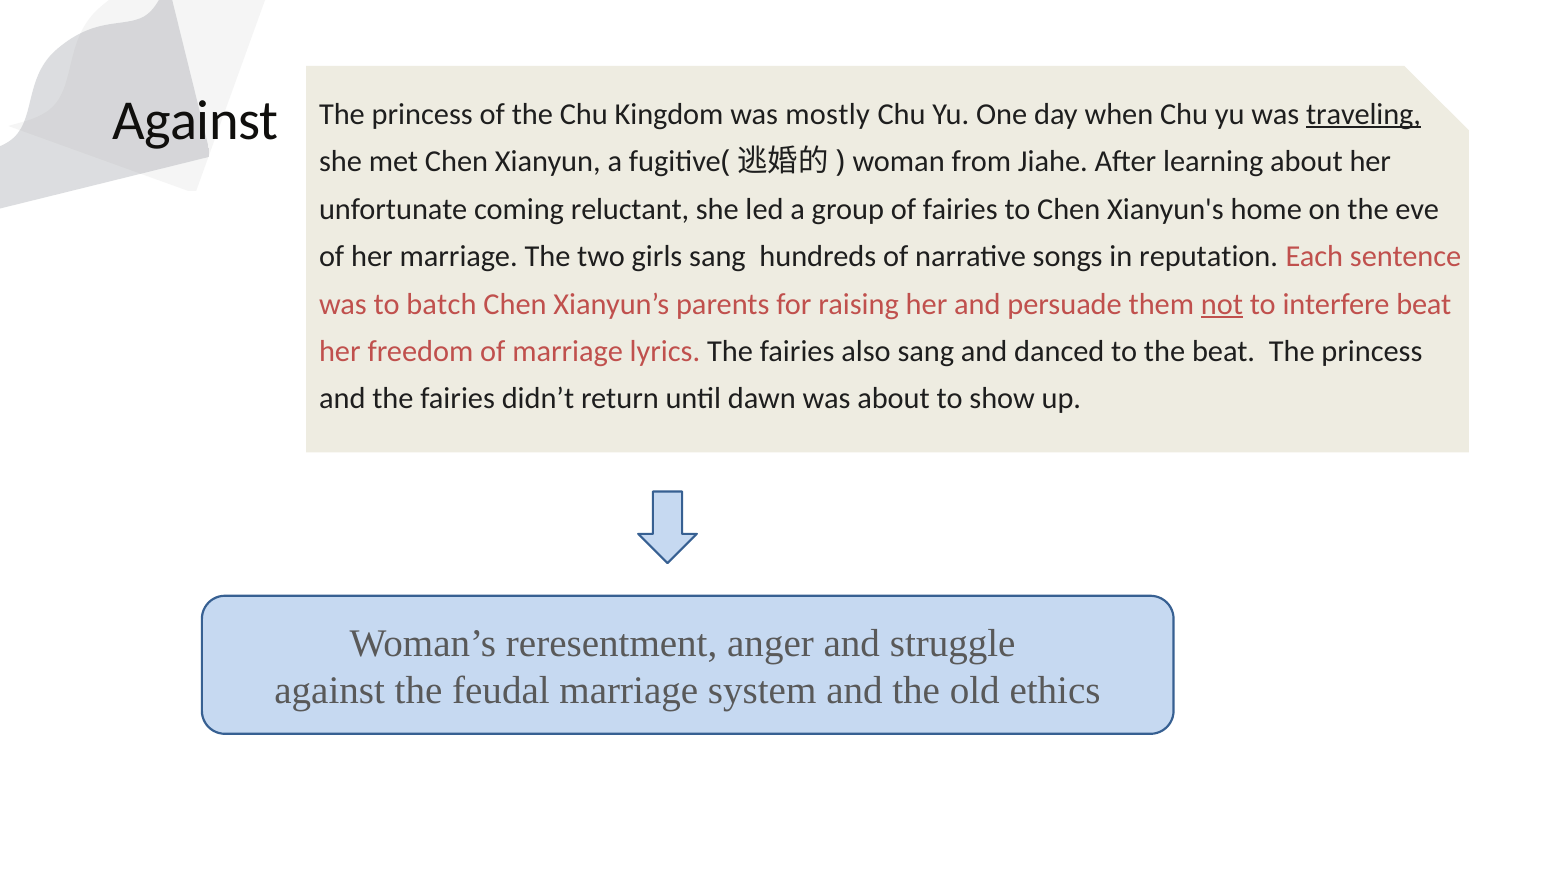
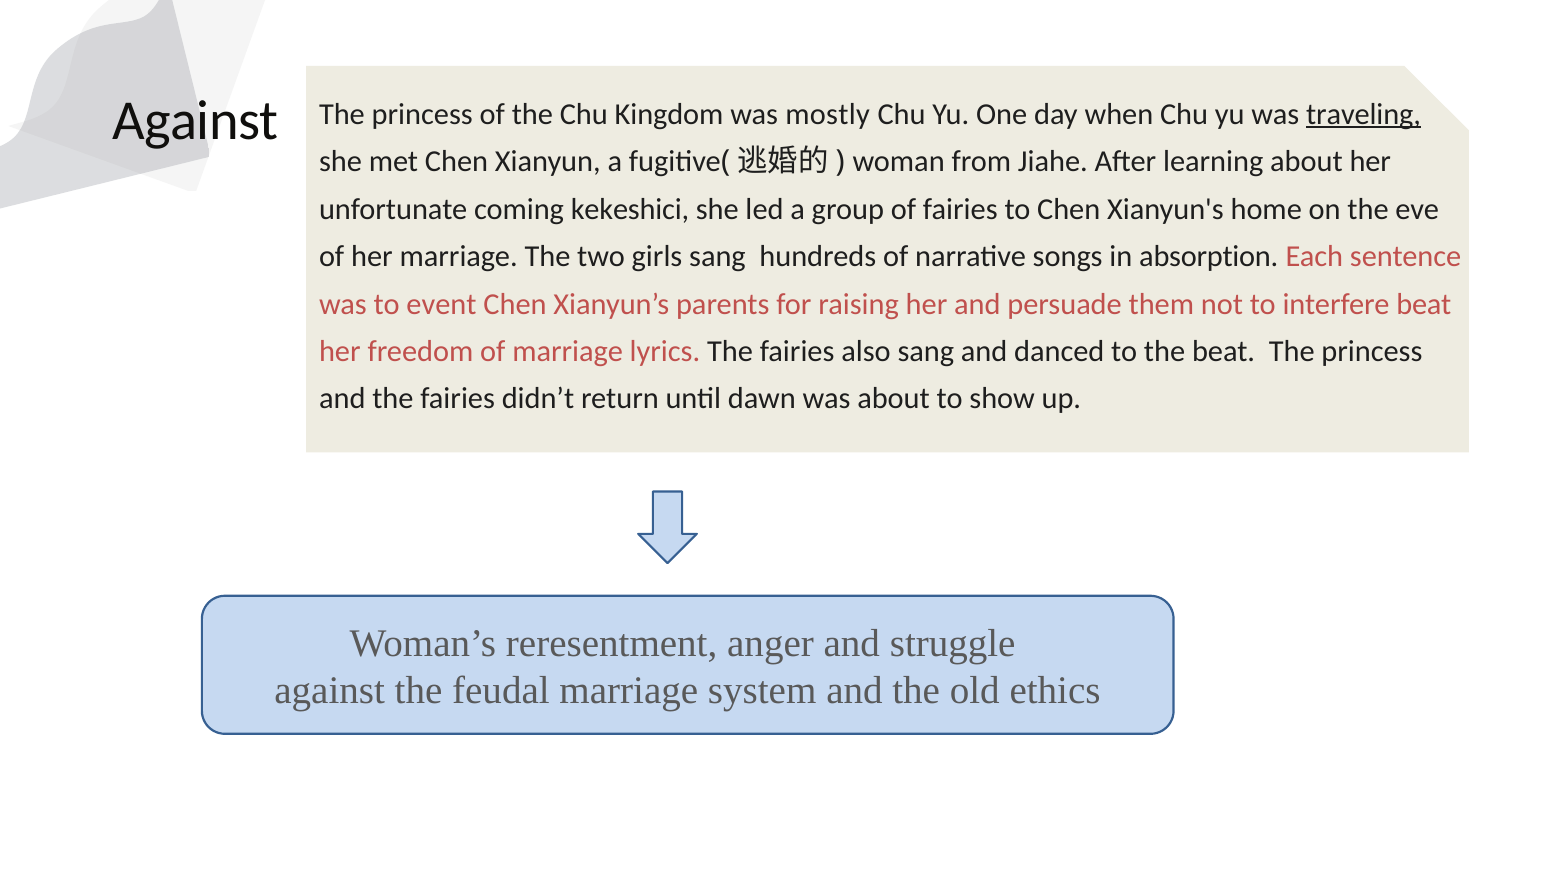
reluctant: reluctant -> kekeshici (630, 209)
reputation: reputation -> absorption (1209, 257)
batch: batch -> event (441, 304)
not underline: present -> none (1222, 304)
